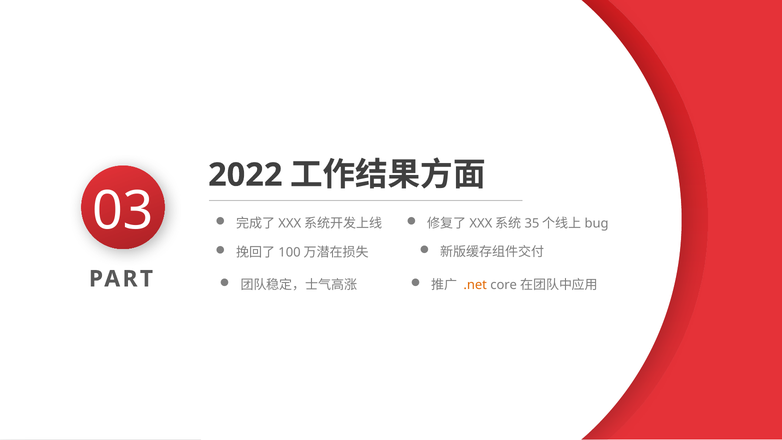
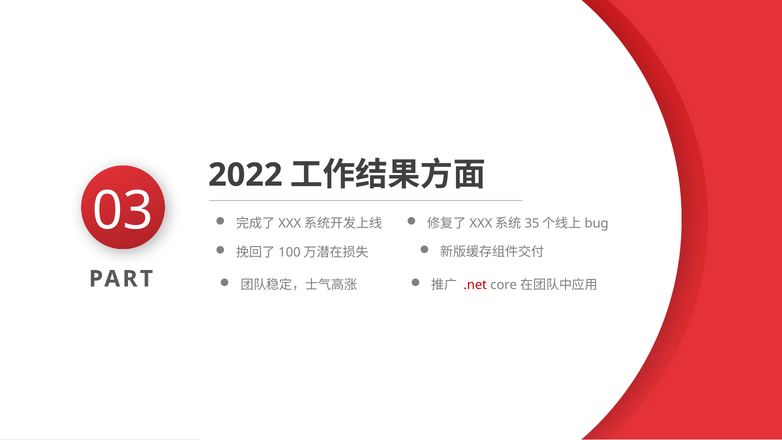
.net colour: orange -> red (475, 285)
